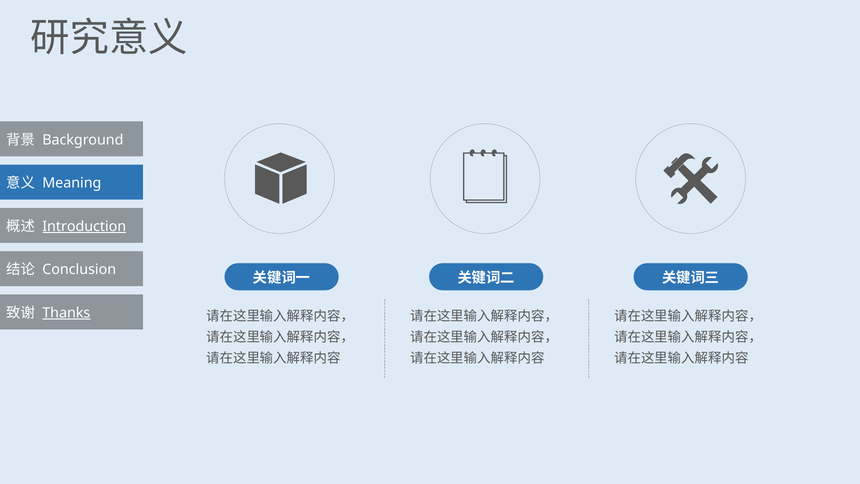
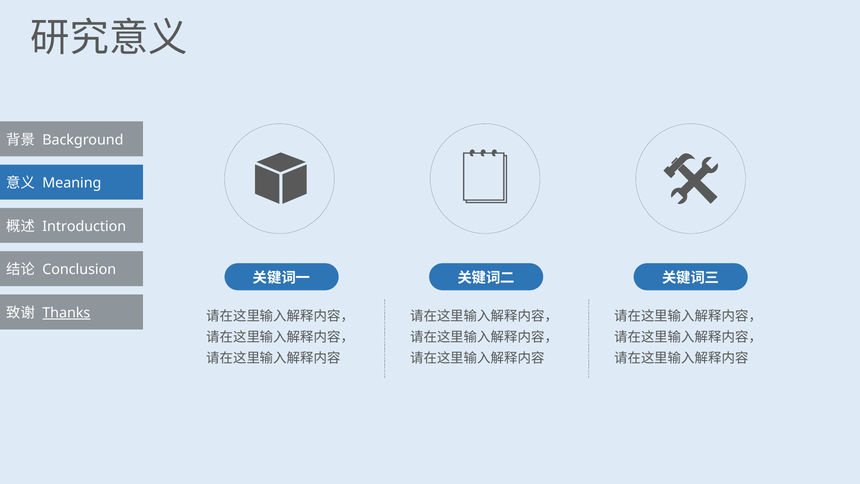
Introduction underline: present -> none (84, 226)
